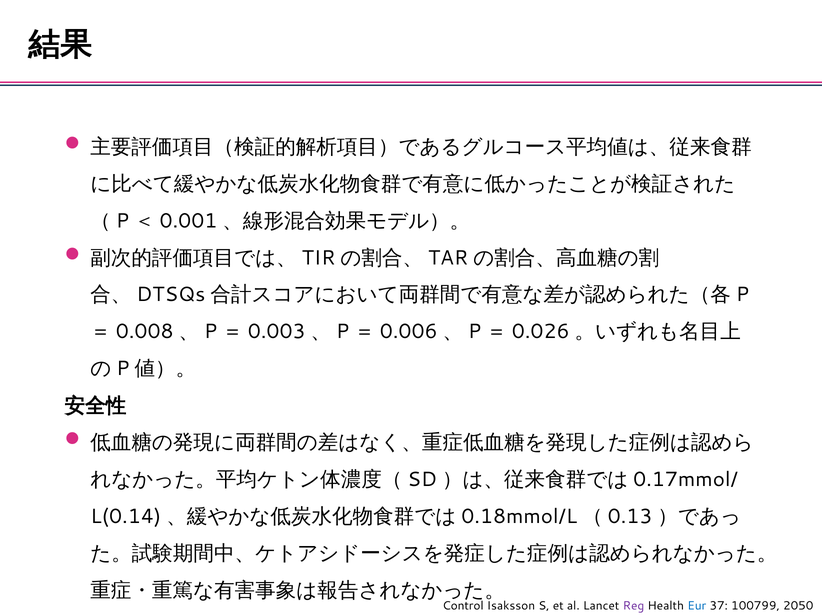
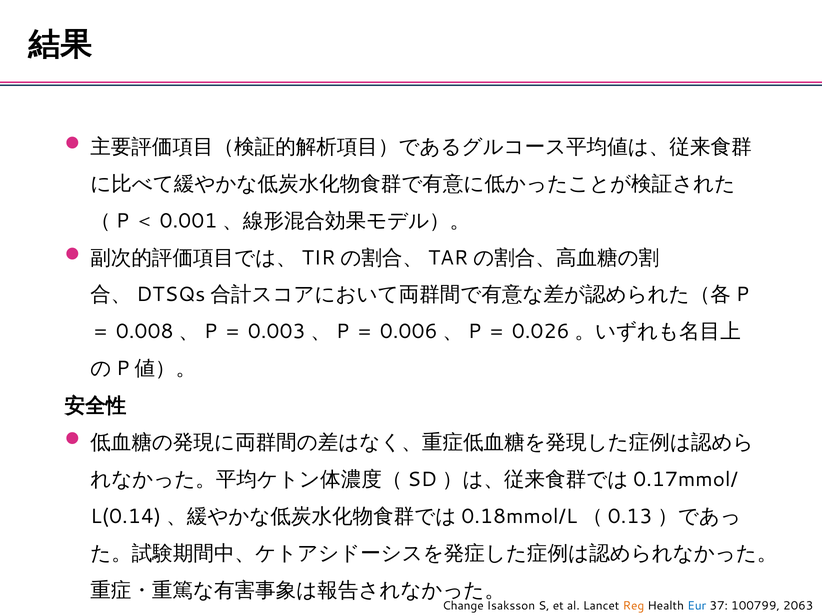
Control: Control -> Change (463, 606)
Reg colour: purple -> orange (633, 606)
2050: 2050 -> 2063 (798, 606)
